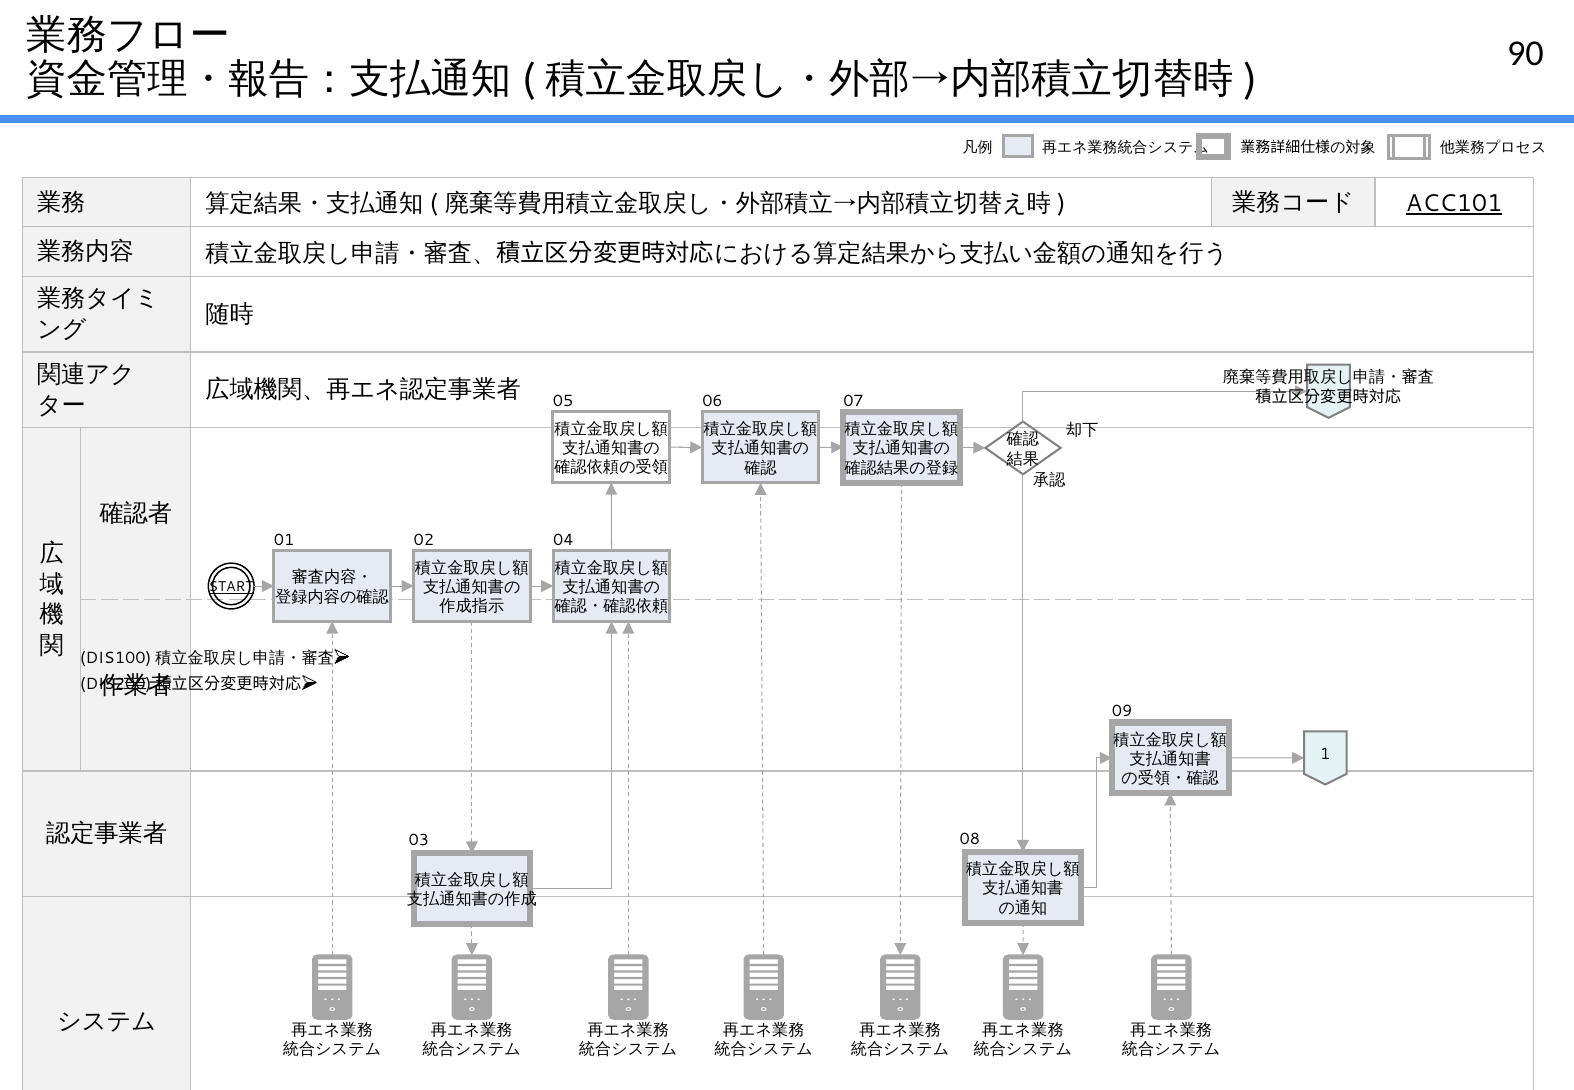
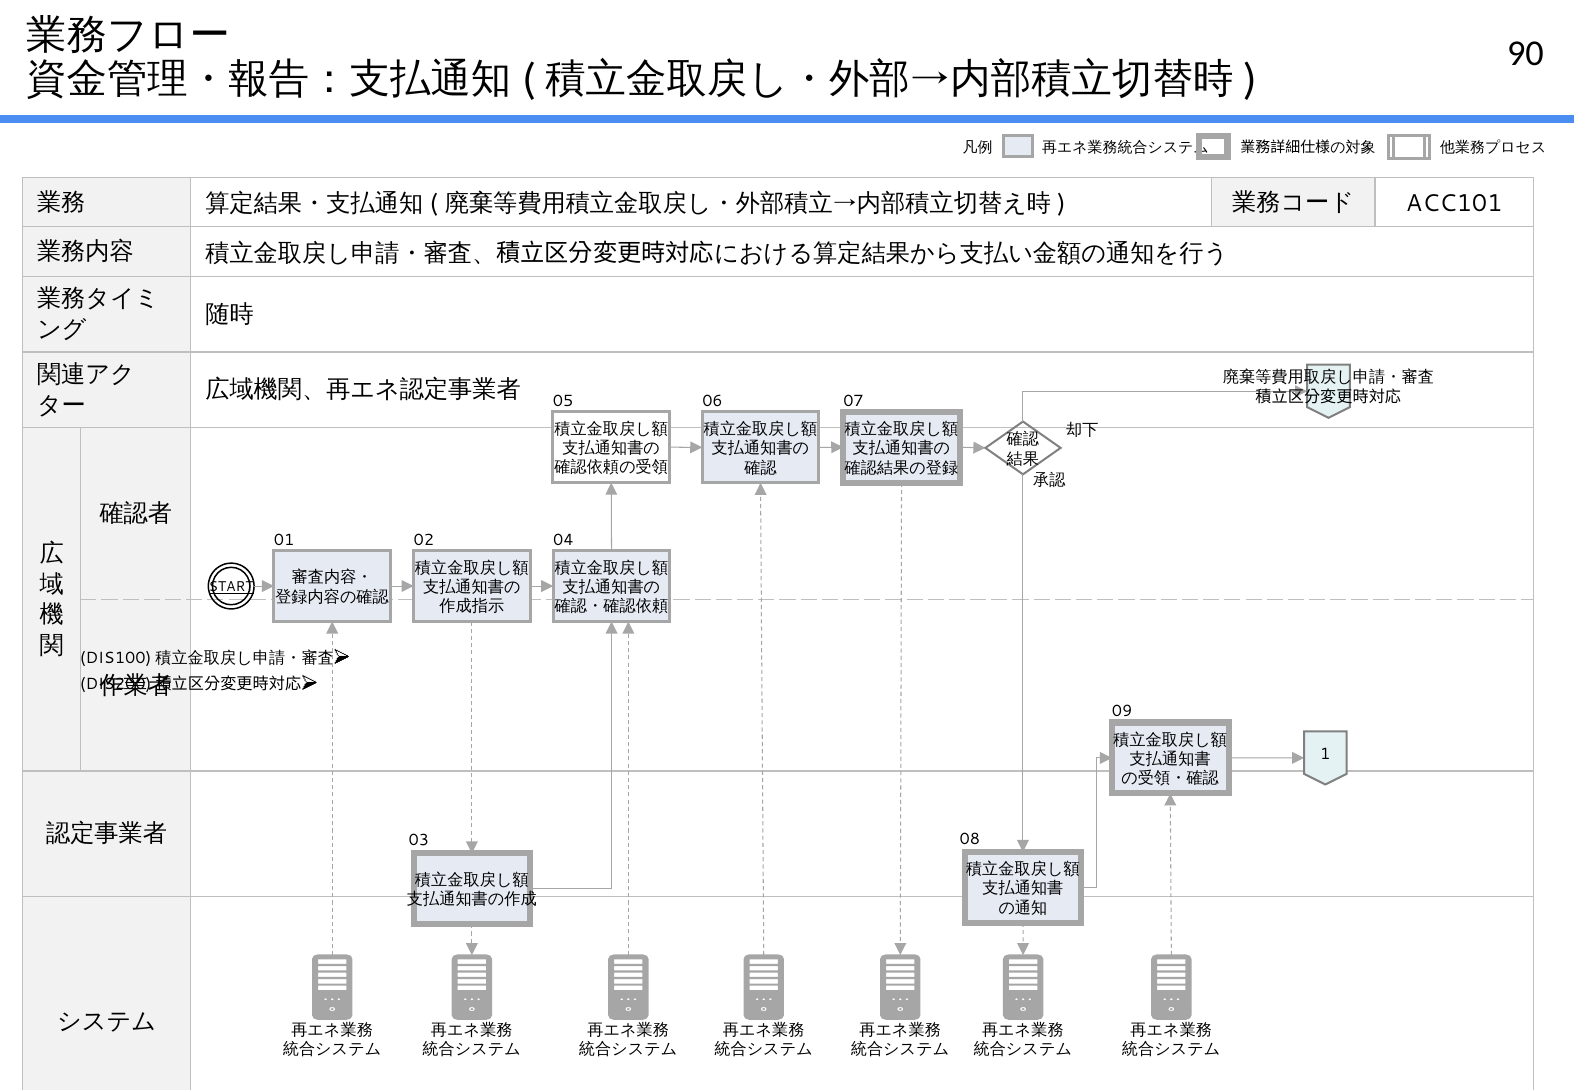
ACC101 underline: present -> none (1454, 203)
